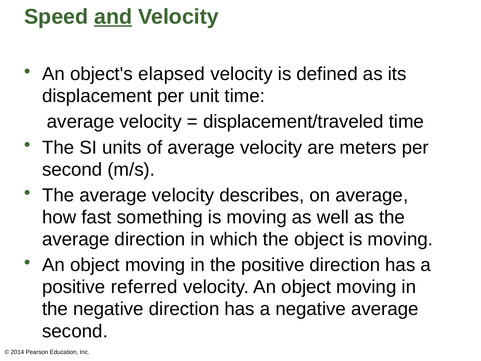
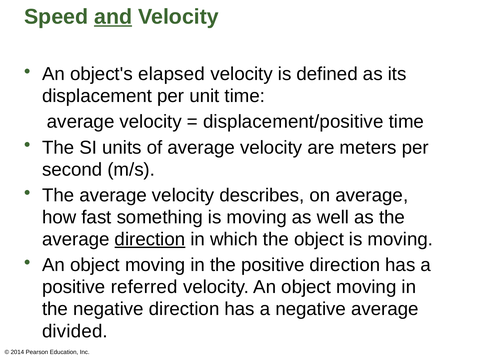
displacement/traveled: displacement/traveled -> displacement/positive (293, 122)
direction underline: none -> present (150, 239)
second: second -> divided (75, 331)
